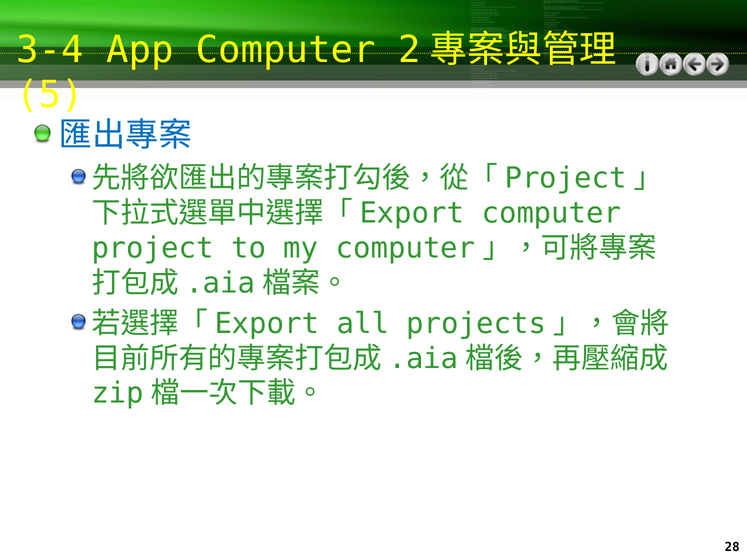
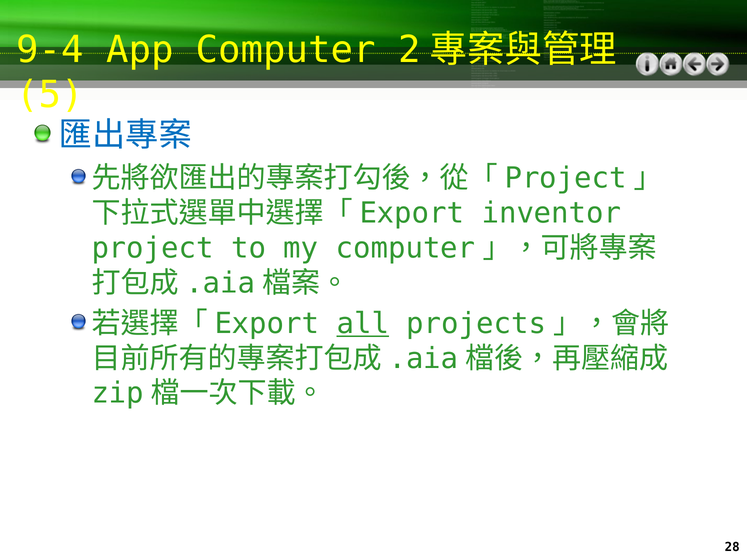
3-4: 3-4 -> 9-4 (50, 50)
computer: computer -> inventor (551, 213)
all underline: none -> present (363, 324)
